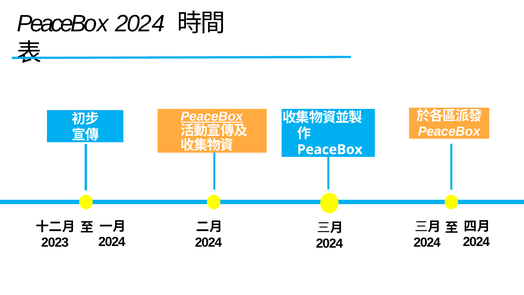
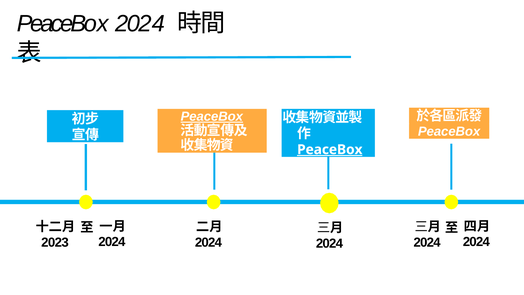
PeaceBox underline: none -> present (330, 149)
